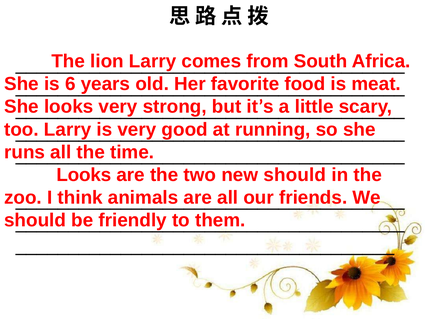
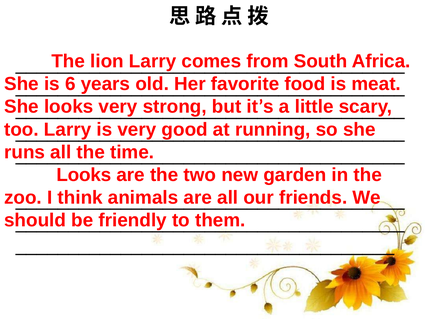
new should: should -> garden (295, 175)
